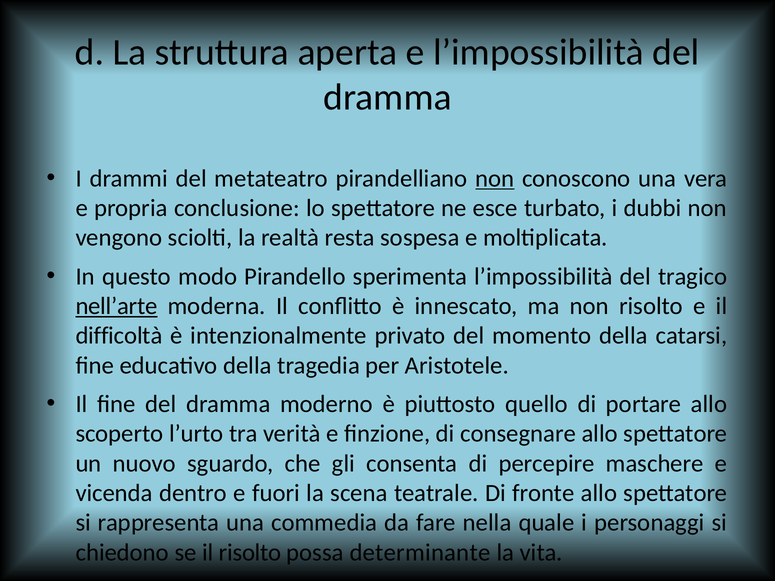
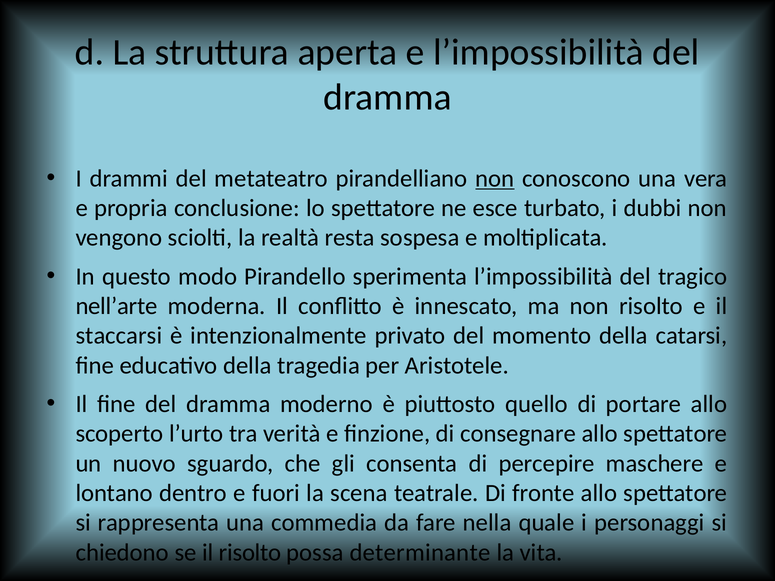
nell’arte underline: present -> none (117, 306)
difficoltà: difficoltà -> staccarsi (119, 336)
vicenda: vicenda -> lontano (114, 493)
